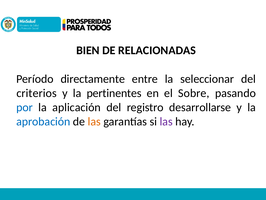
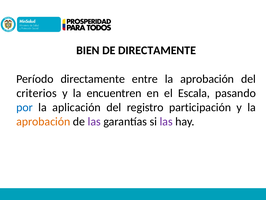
DE RELACIONADAS: RELACIONADAS -> DIRECTAMENTE (157, 50)
entre la seleccionar: seleccionar -> aprobación (207, 79)
pertinentes: pertinentes -> encuentren (114, 93)
Sobre: Sobre -> Escala (194, 93)
desarrollarse: desarrollarse -> participación (200, 107)
aprobación colour: blue -> orange (43, 121)
las colour: orange -> purple (94, 121)
